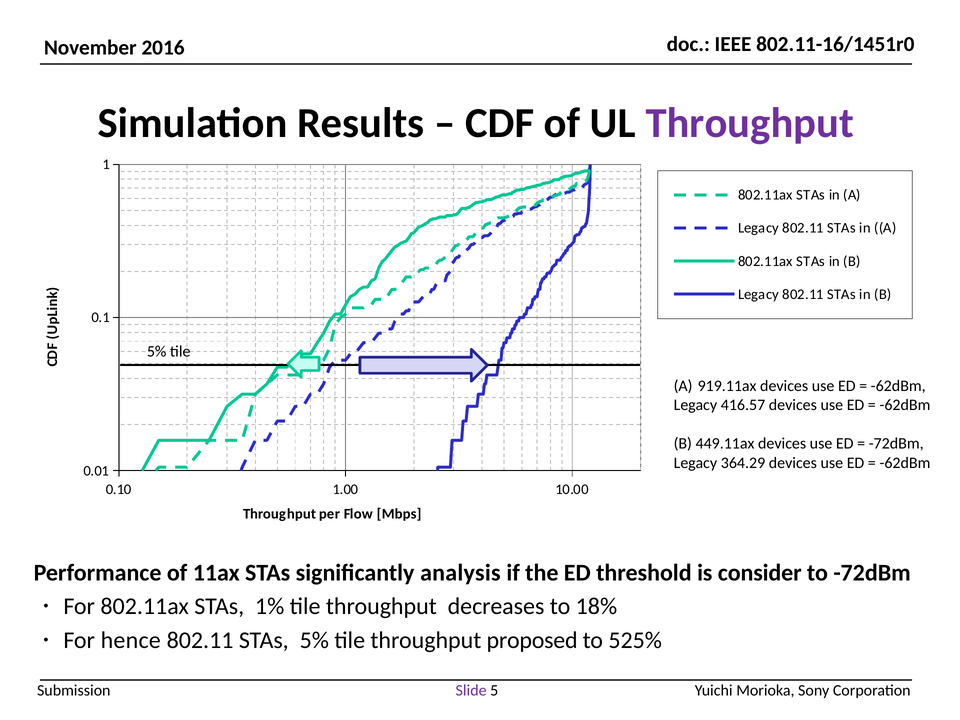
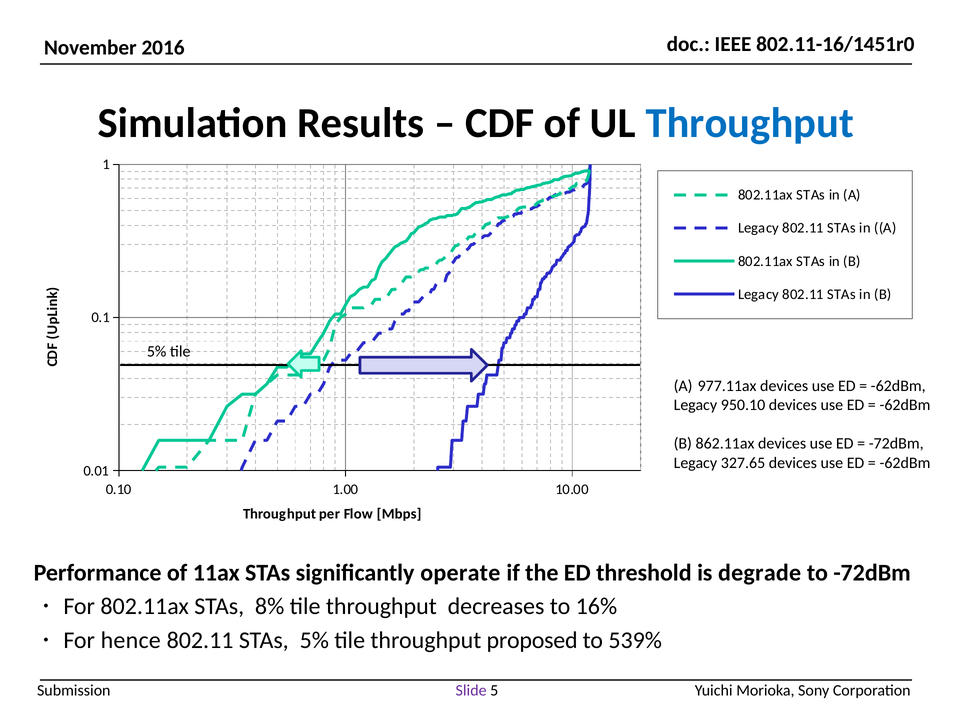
Throughput colour: purple -> blue (750, 123)
919.11ax: 919.11ax -> 977.11ax (727, 386)
416.57: 416.57 -> 950.10 (743, 405)
449.11ax: 449.11ax -> 862.11ax (725, 444)
364.29: 364.29 -> 327.65 (743, 463)
analysis: analysis -> operate (460, 573)
consider: consider -> degrade (760, 573)
1%: 1% -> 8% (270, 607)
18%: 18% -> 16% (596, 607)
525%: 525% -> 539% (635, 640)
